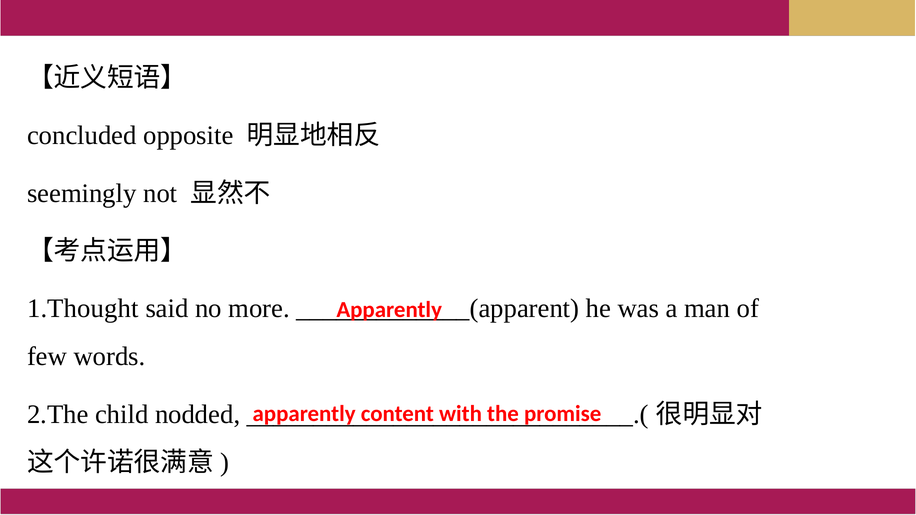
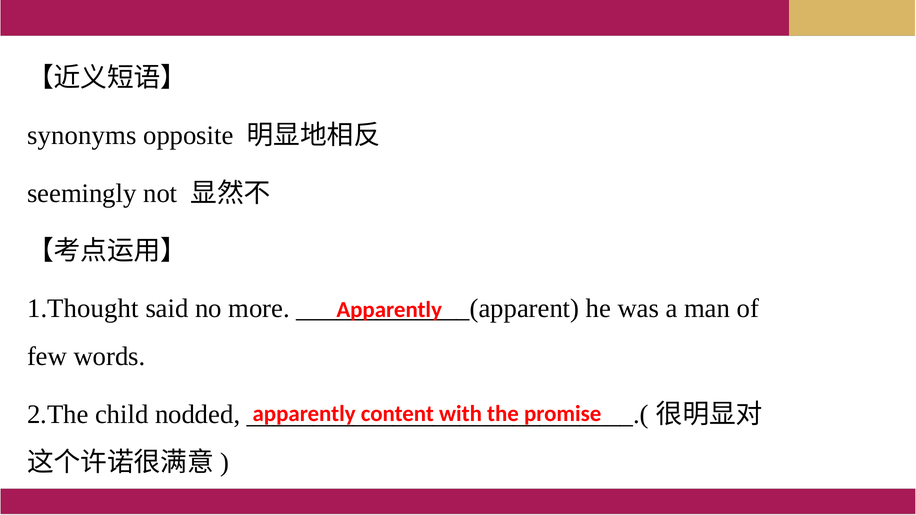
concluded: concluded -> synonyms (82, 136)
